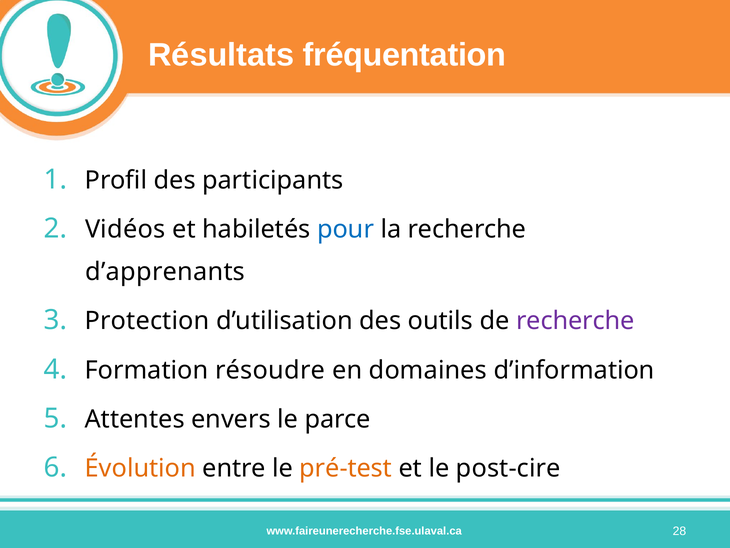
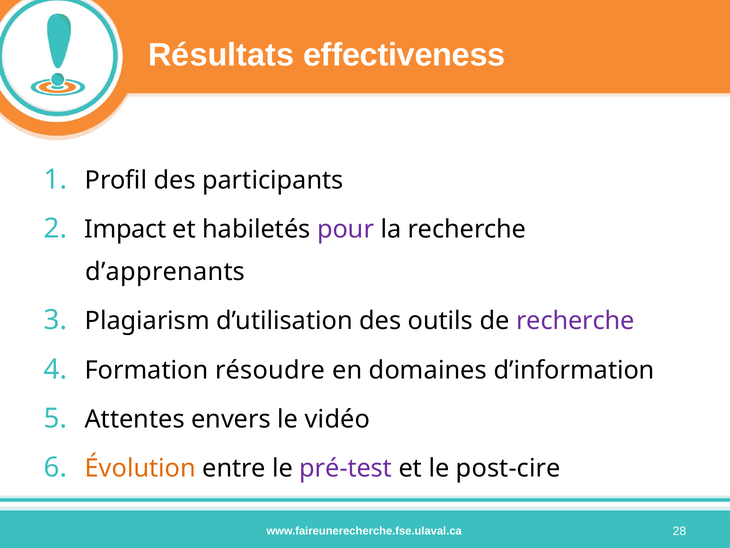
fréquentation: fréquentation -> effectiveness (404, 55)
Vidéos: Vidéos -> Impact (125, 229)
pour colour: blue -> purple (346, 229)
Protection: Protection -> Plagiarism (147, 321)
parce: parce -> vidéo (337, 419)
pré-test colour: orange -> purple (346, 468)
